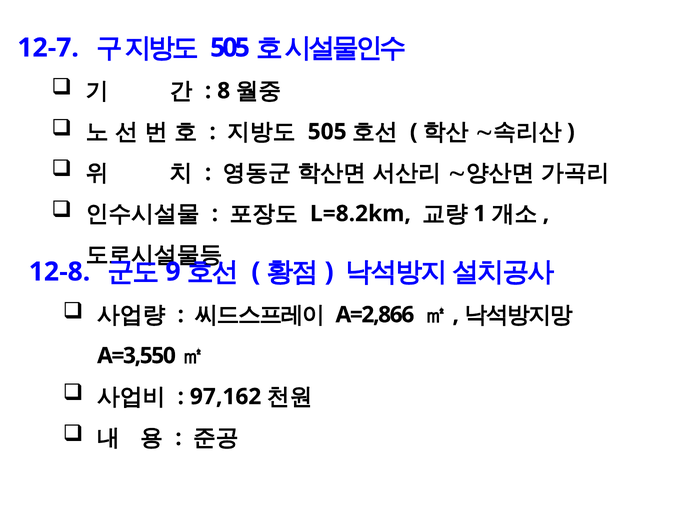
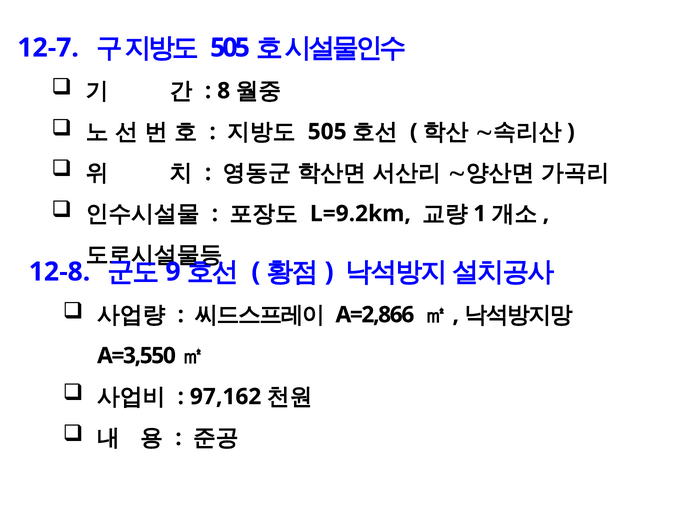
L=8.2km: L=8.2km -> L=9.2km (360, 214)
